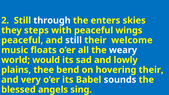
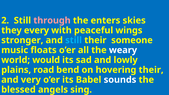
through colour: white -> pink (52, 20)
steps: steps -> every (36, 30)
peaceful: peaceful -> stronger (22, 40)
still colour: white -> light blue (74, 40)
welcome: welcome -> someone (132, 40)
thee: thee -> road (44, 70)
